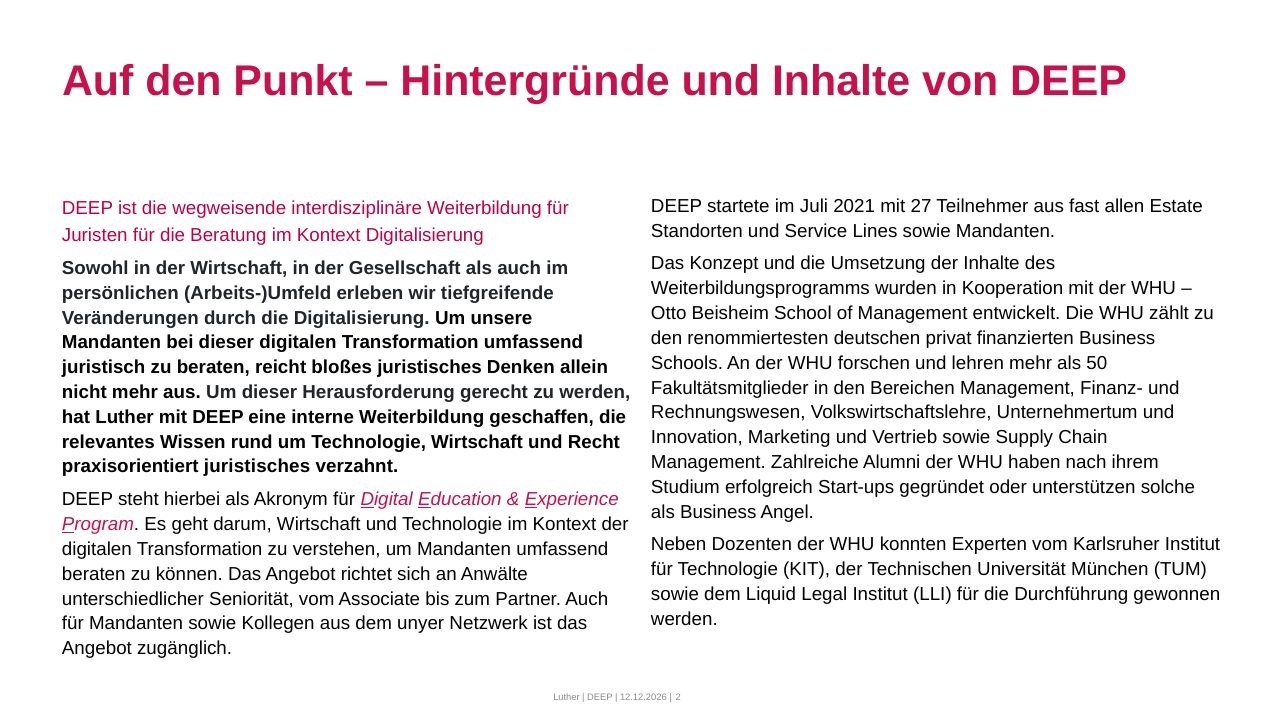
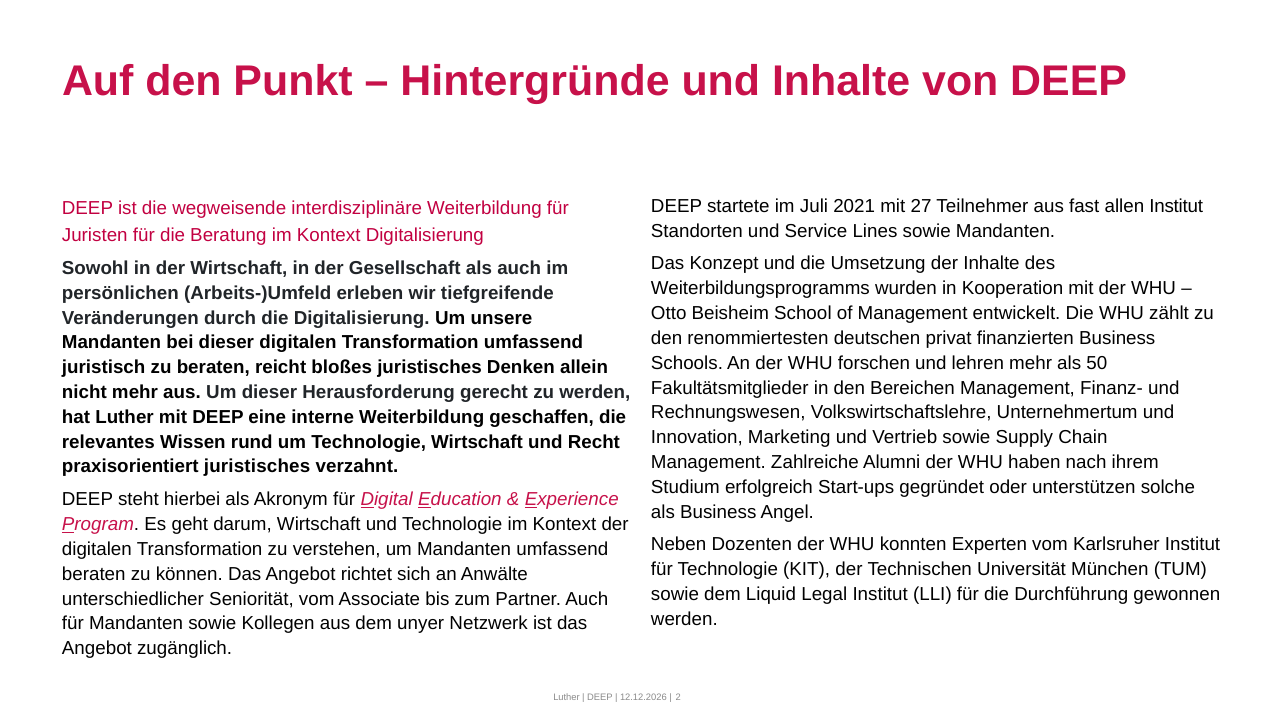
allen Estate: Estate -> Institut (1176, 206)
